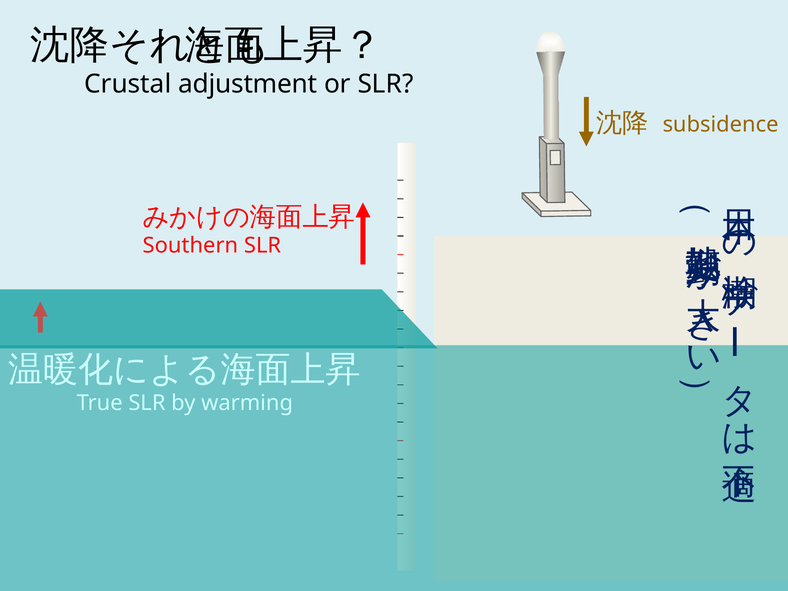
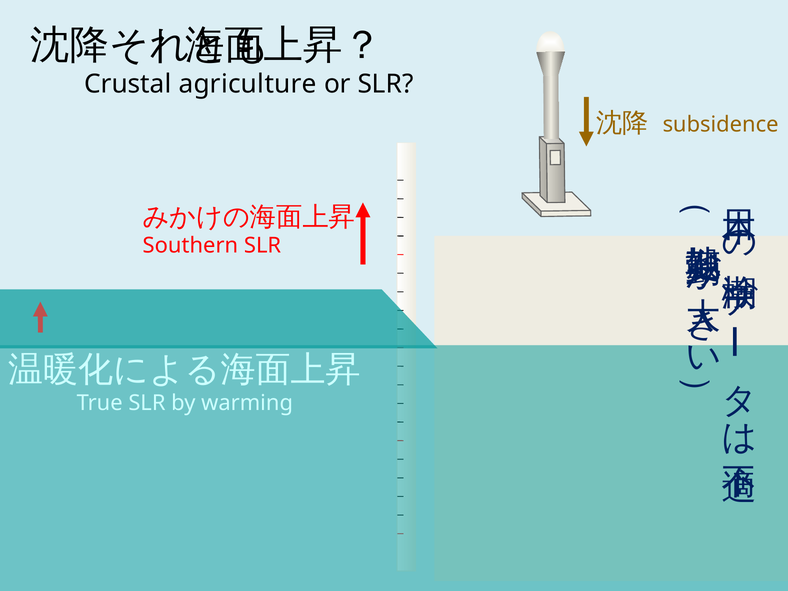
adjustment: adjustment -> agriculture (248, 84)
